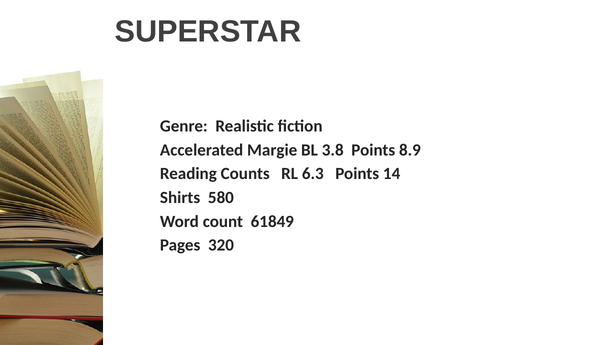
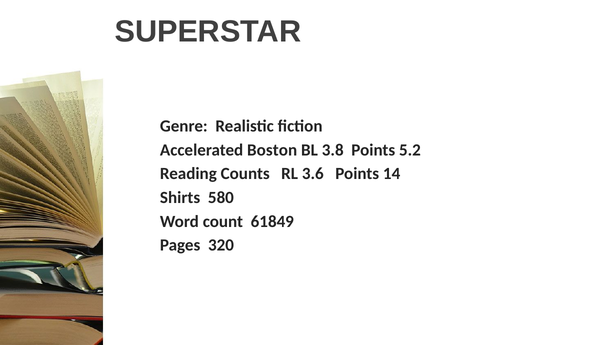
Margie: Margie -> Boston (272, 150)
8.9: 8.9 -> 5.2 (410, 150)
6.3: 6.3 -> 3.6 (313, 174)
